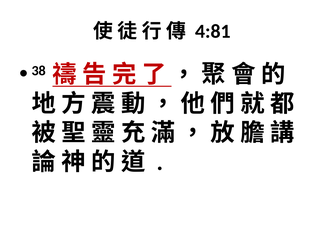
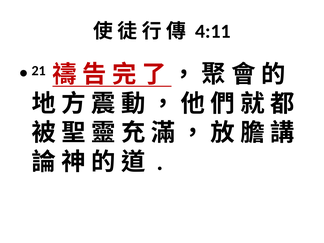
4:81: 4:81 -> 4:11 (213, 31)
38: 38 -> 21 (39, 71)
